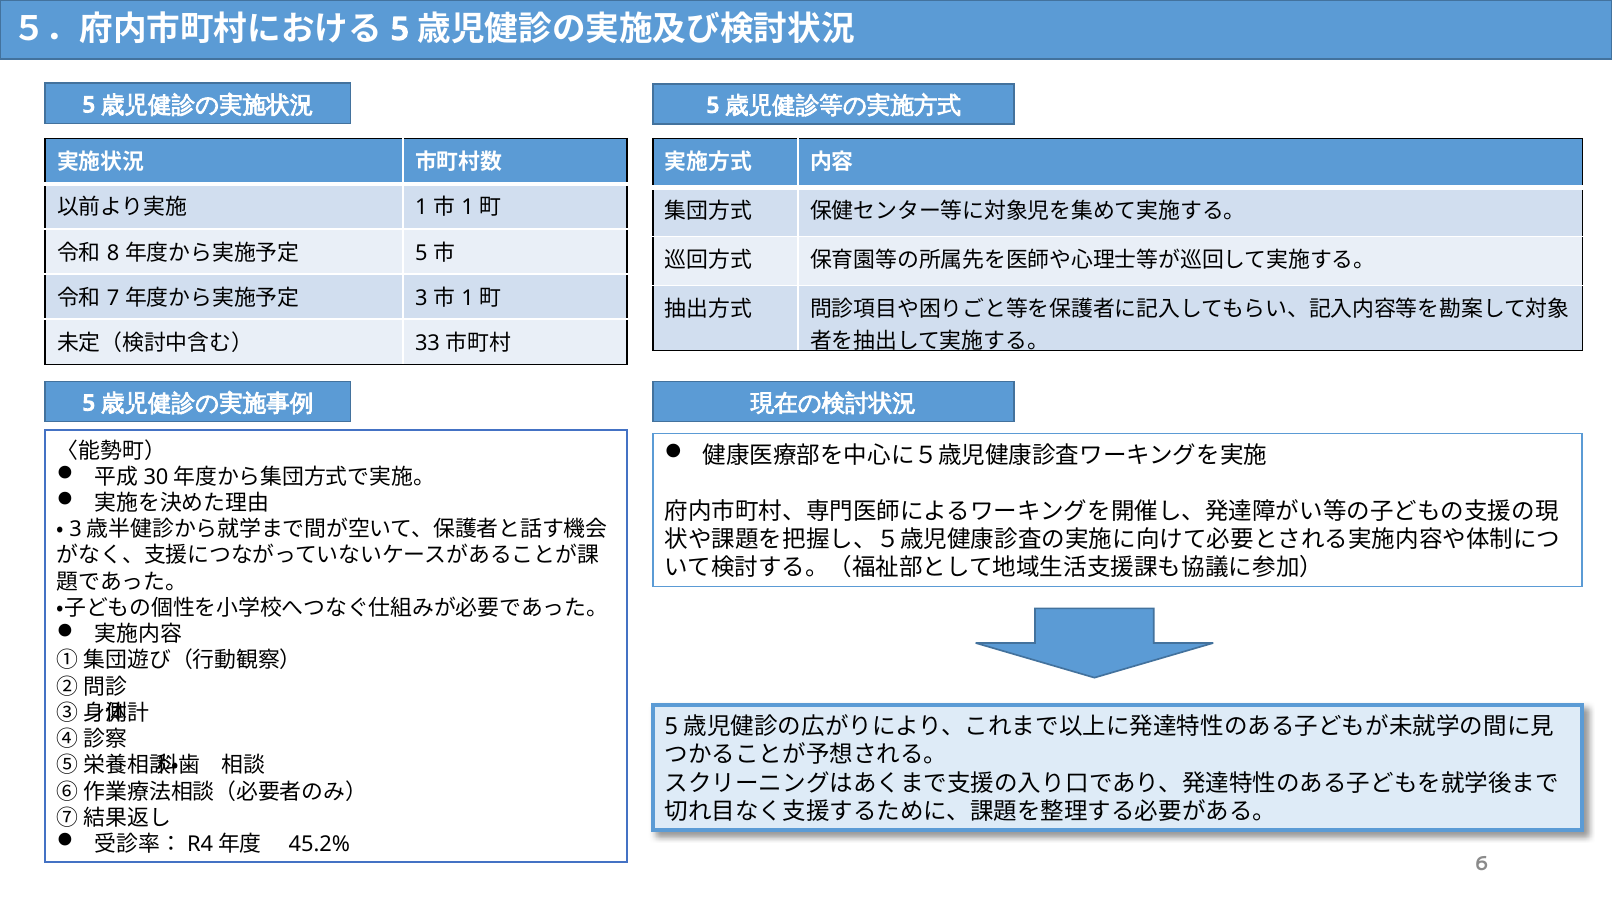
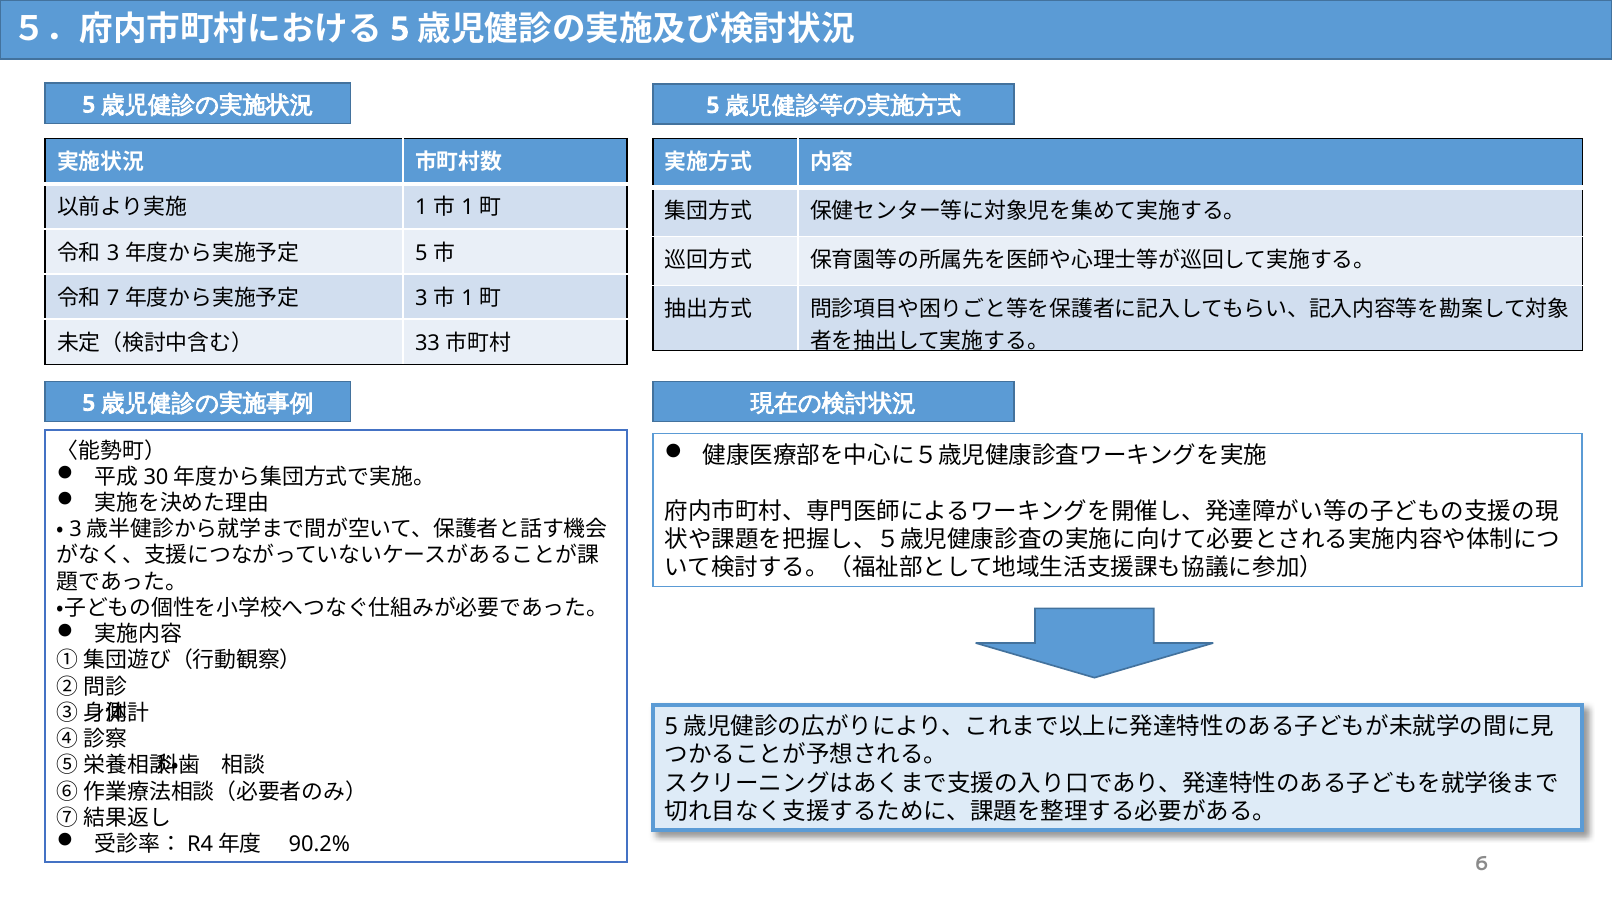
8: 8 -> 3 (113, 253)
45.2%: 45.2% -> 90.2% (319, 844)
